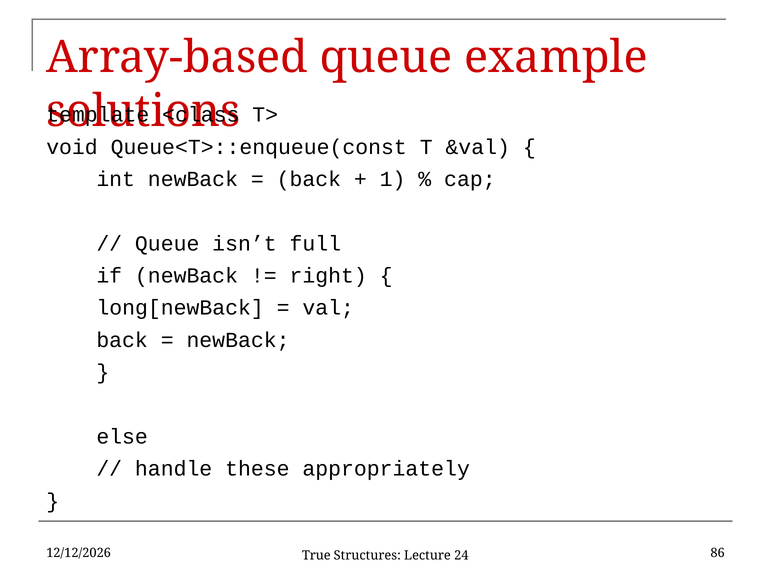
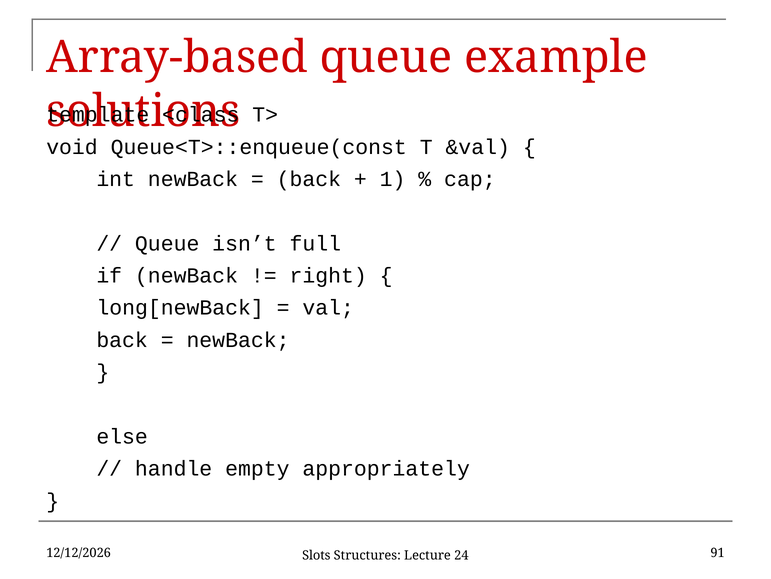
these: these -> empty (257, 468)
86: 86 -> 91 (718, 552)
True: True -> Slots (316, 555)
